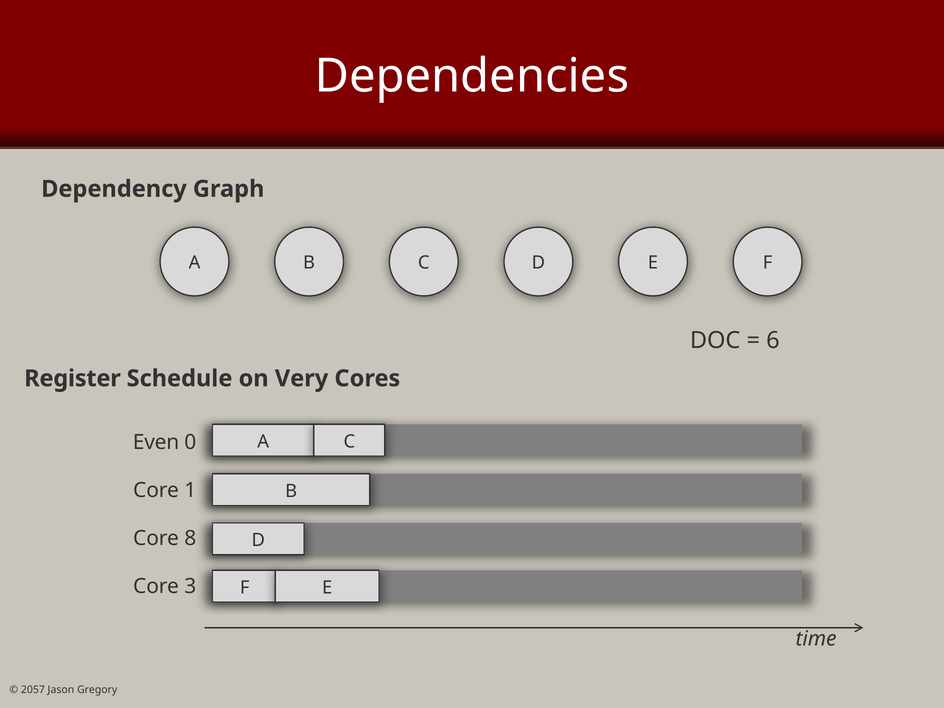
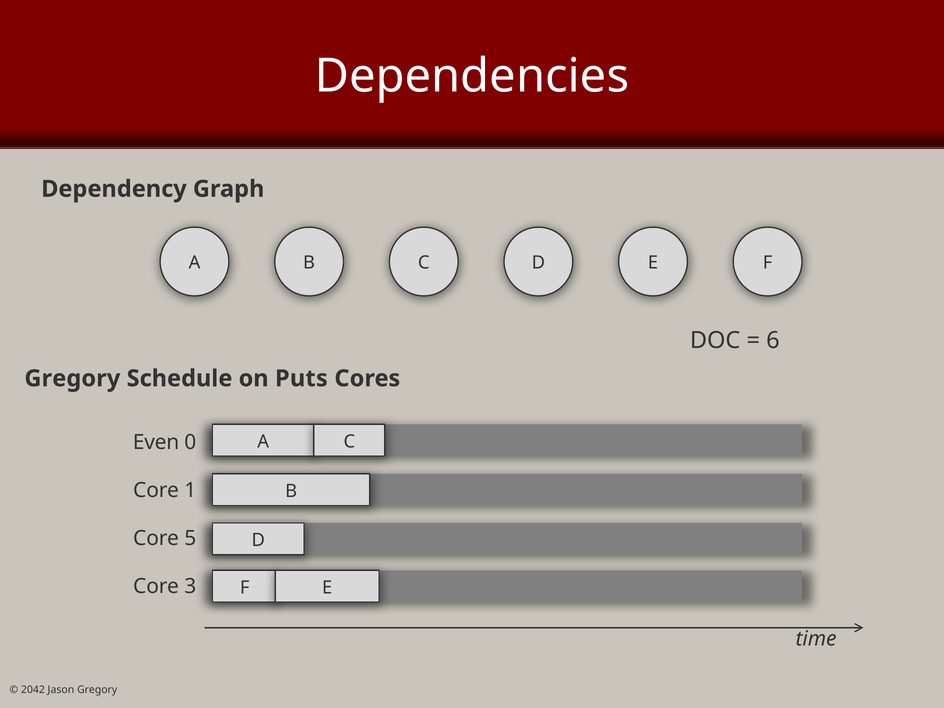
Register: Register -> Gregory (72, 378)
Very: Very -> Puts (301, 378)
8: 8 -> 5 (190, 538)
2057: 2057 -> 2042 (33, 690)
